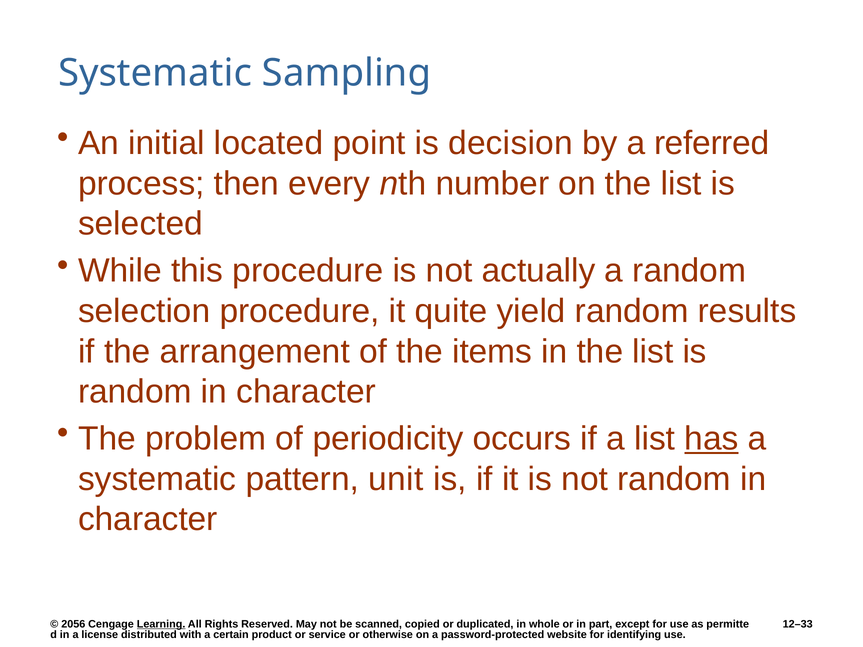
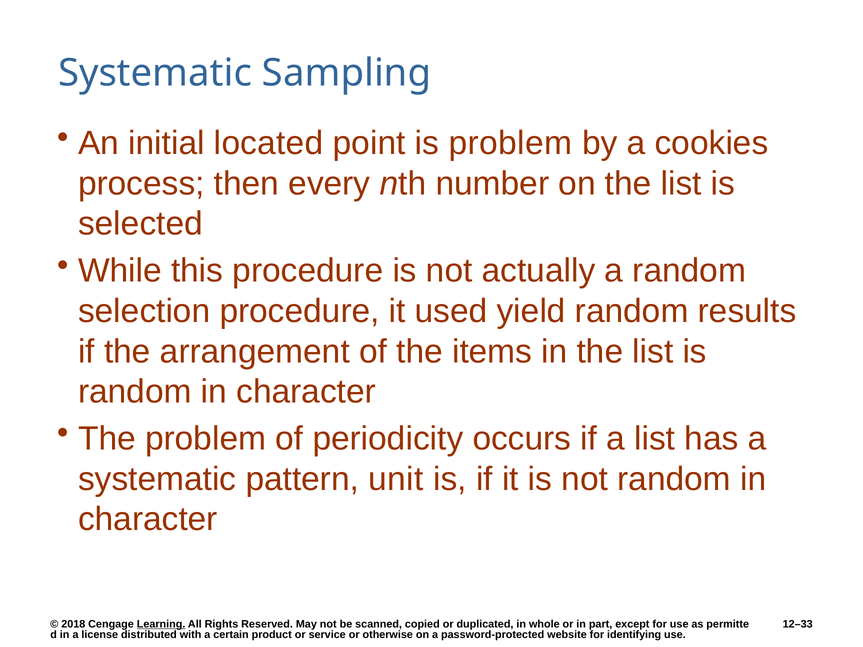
is decision: decision -> problem (510, 143)
referred: referred -> cookies (712, 143)
quite: quite -> used (451, 311)
has underline: present -> none (711, 439)
2056: 2056 -> 2018 (73, 624)
